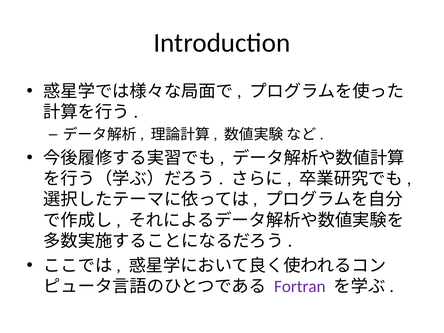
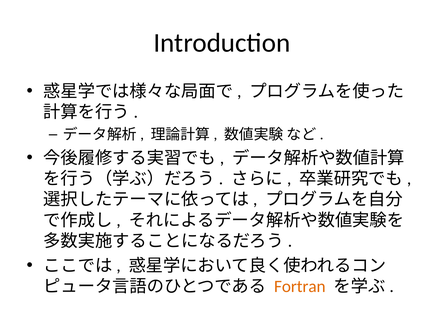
Fortran colour: purple -> orange (300, 286)
